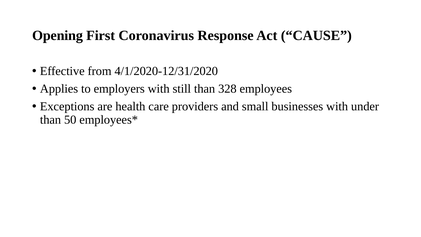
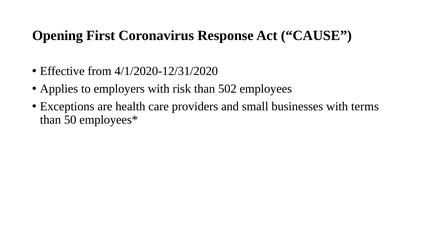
still: still -> risk (182, 89)
328: 328 -> 502 (227, 89)
under: under -> terms (365, 106)
